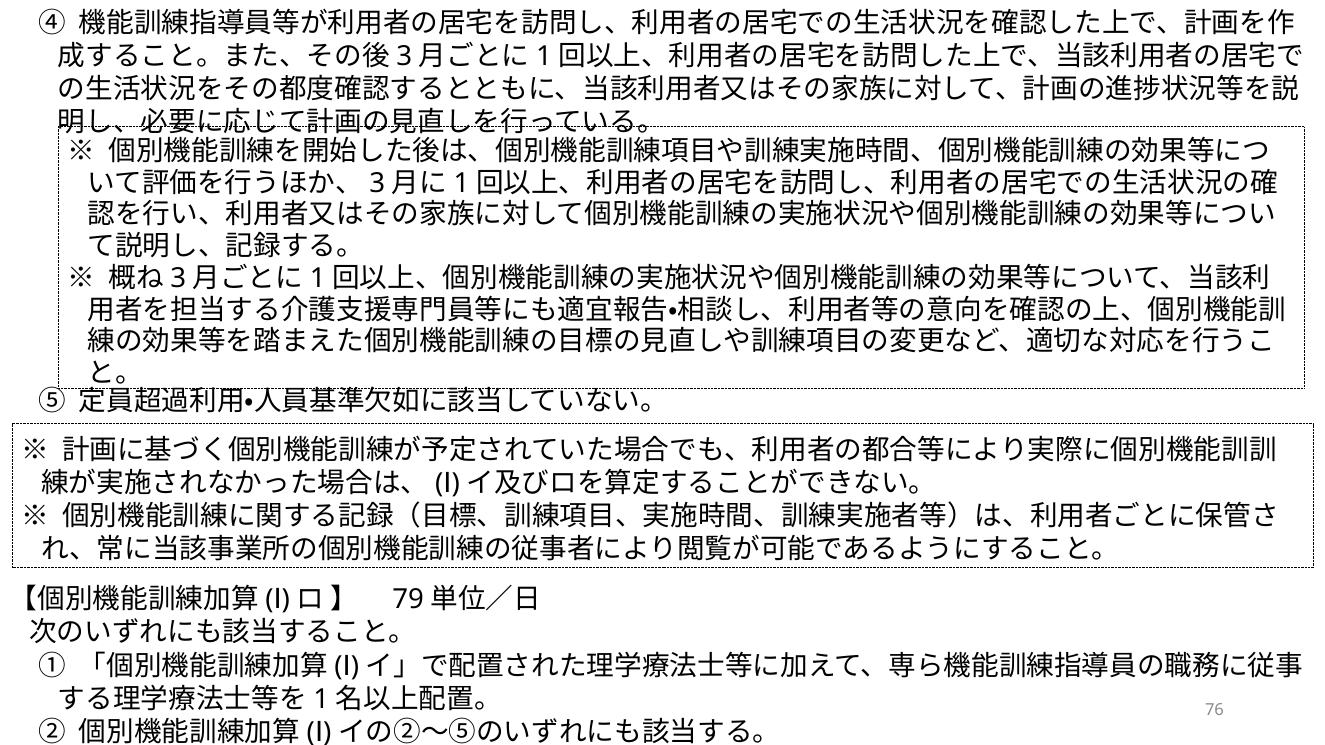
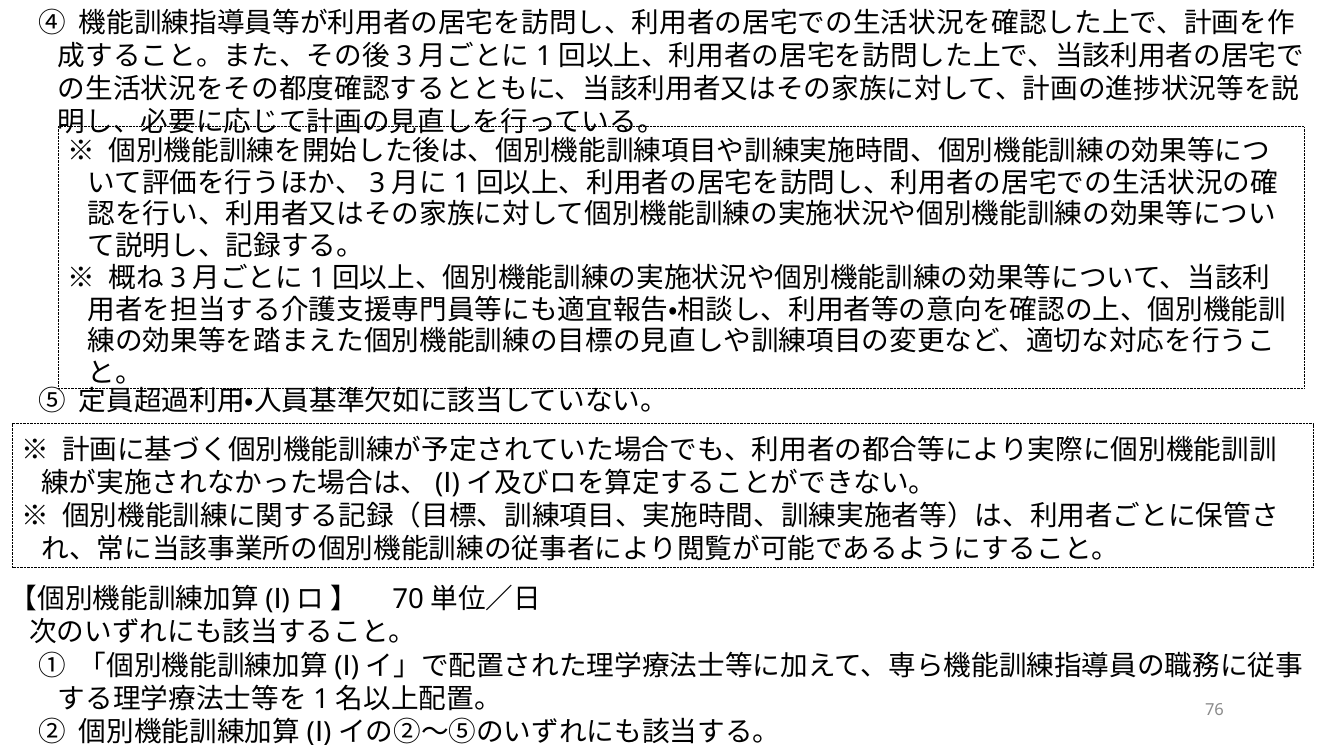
79: 79 -> 70 (408, 600)
